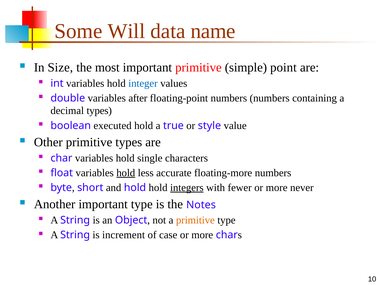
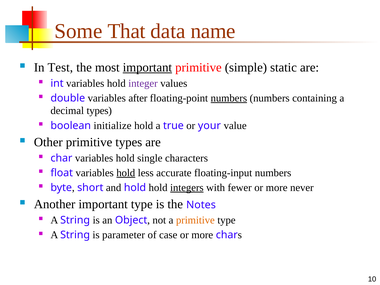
Will: Will -> That (127, 31)
Size: Size -> Test (60, 67)
important underline: none -> present (147, 67)
point: point -> static (284, 67)
integer colour: blue -> purple (143, 83)
numbers underline: none -> present (229, 98)
executed: executed -> initialize (113, 126)
style: style -> your (209, 126)
floating-more: floating-more -> floating-input (223, 173)
increment: increment -> parameter (124, 235)
